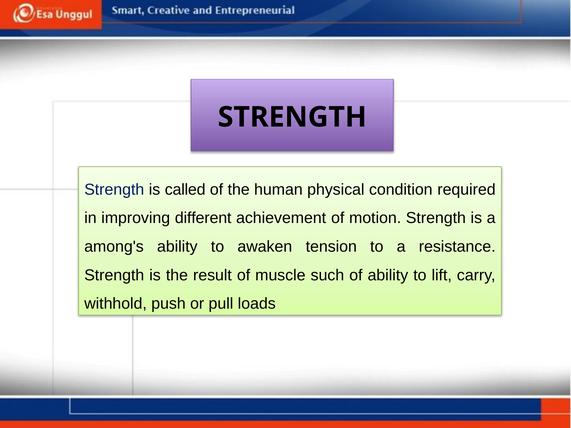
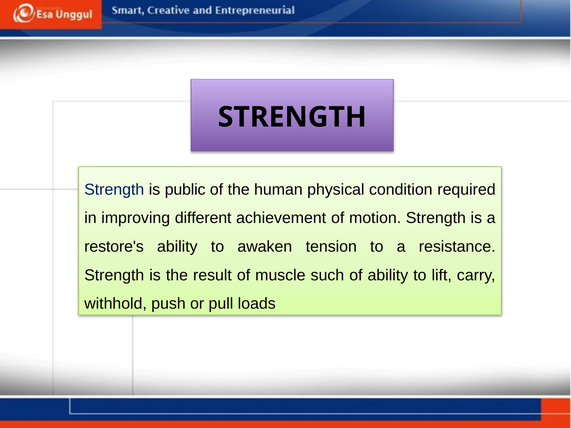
called: called -> public (185, 190)
among's: among's -> restore's (114, 247)
